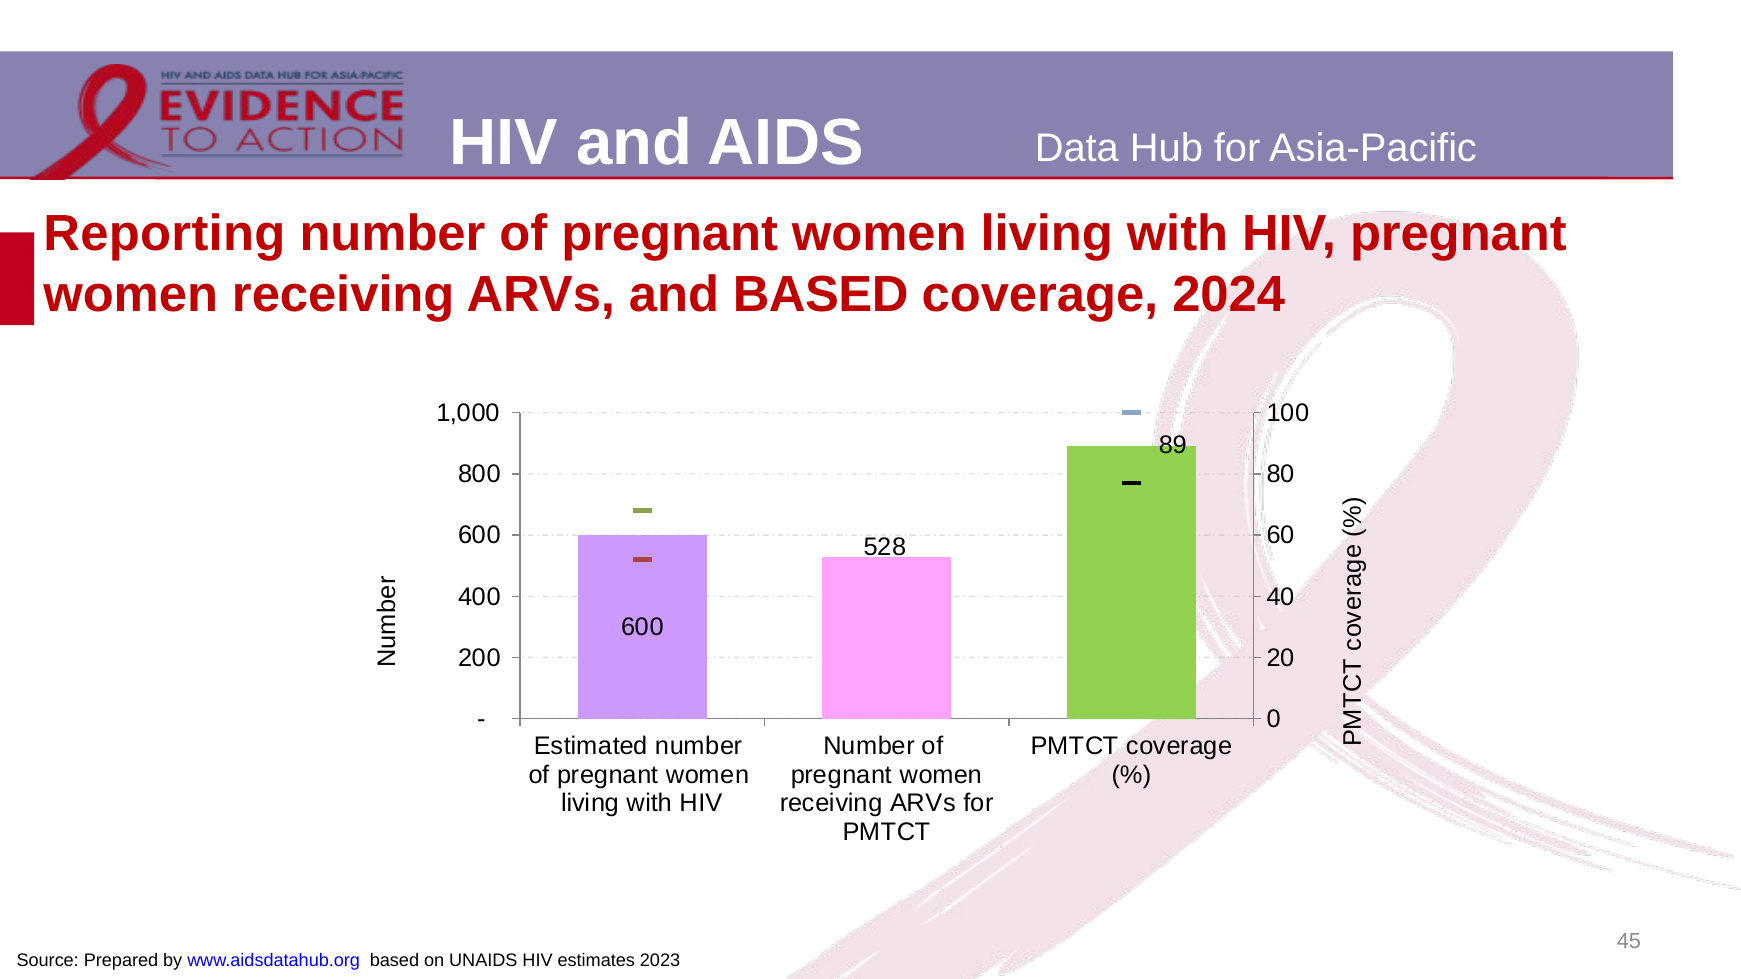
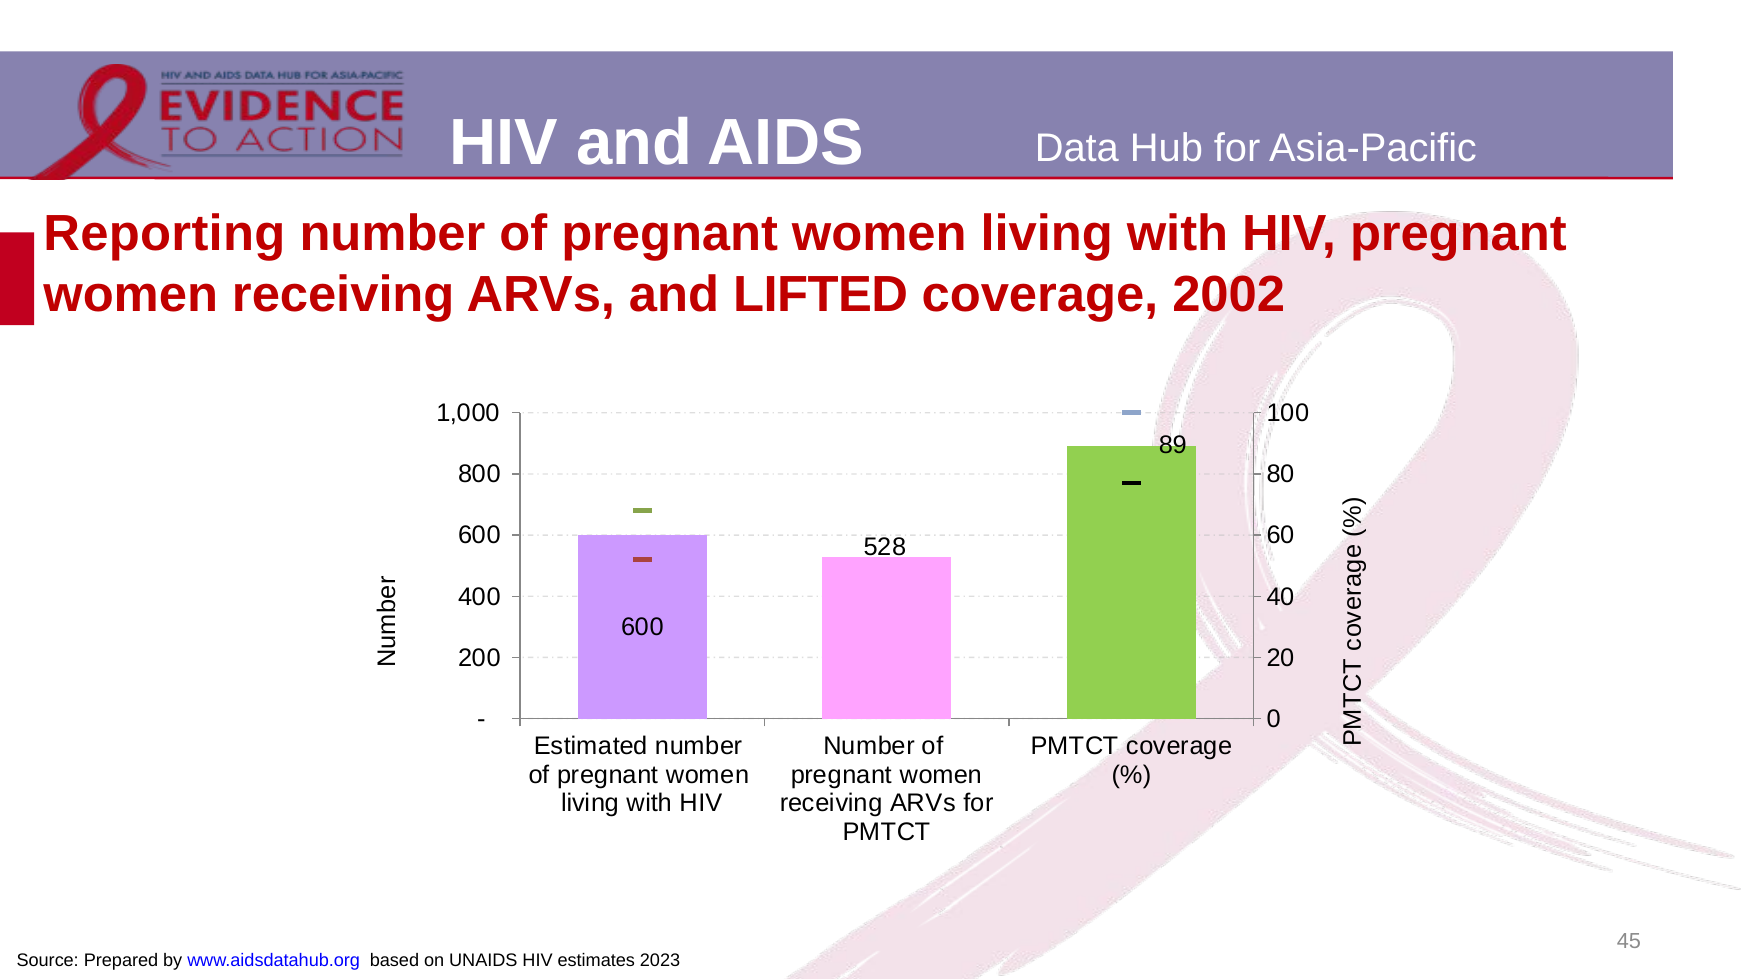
and BASED: BASED -> LIFTED (821, 295)
2024: 2024 -> 2002 (1229, 295)
